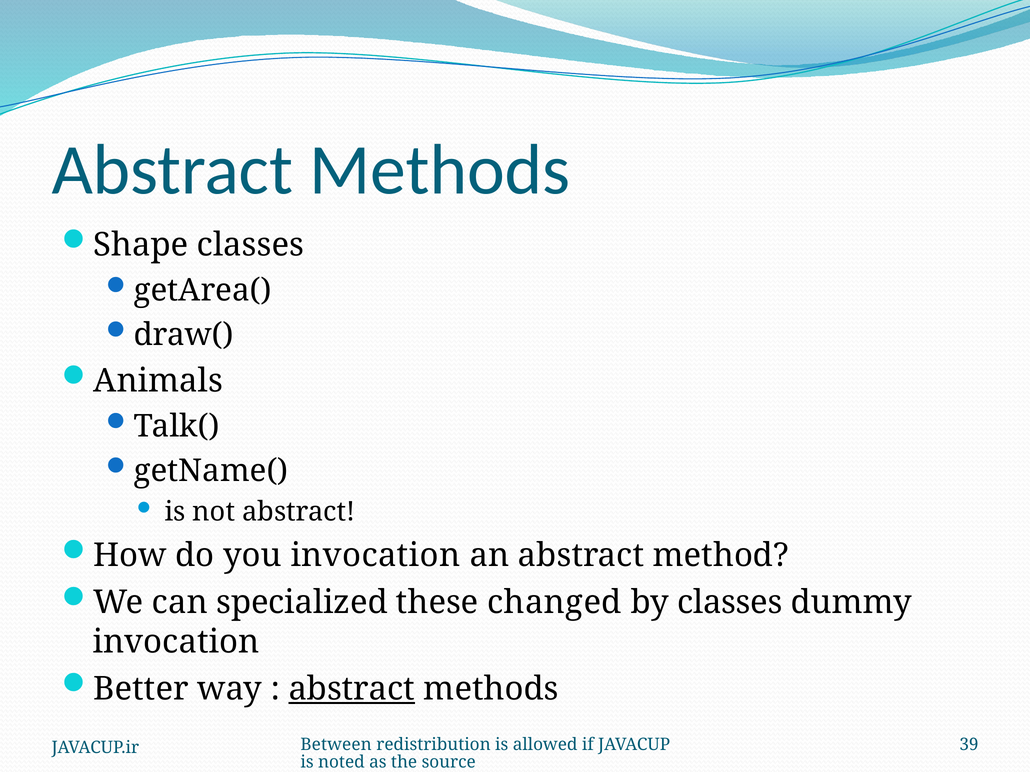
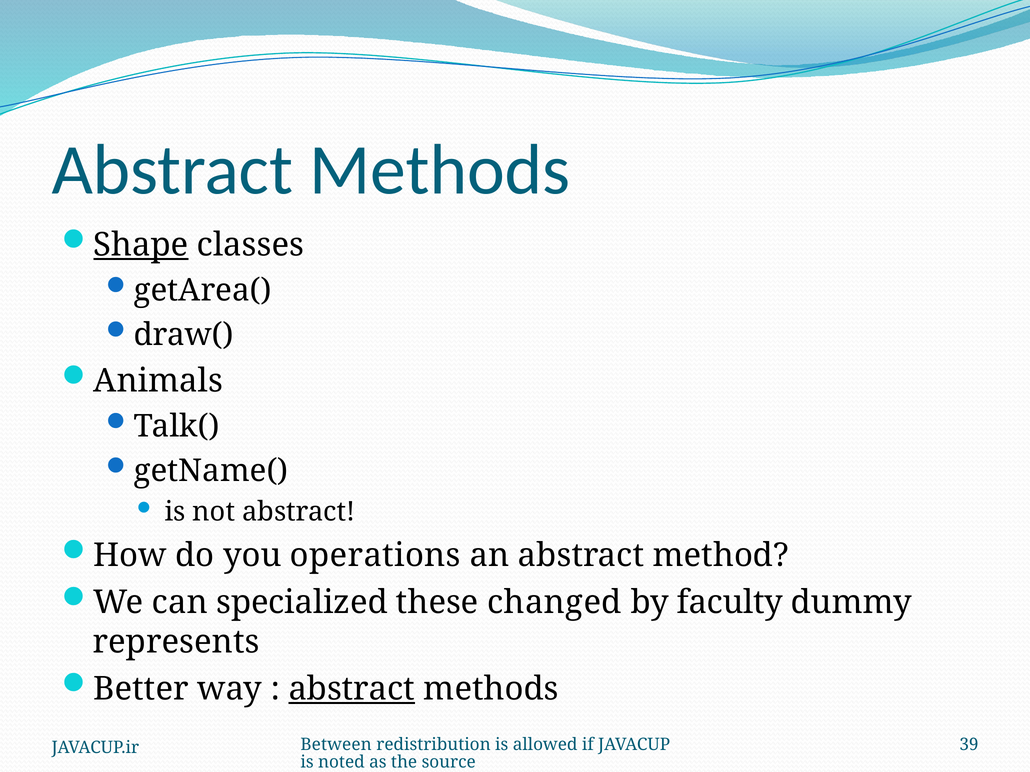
Shape underline: none -> present (141, 245)
you invocation: invocation -> operations (375, 556)
by classes: classes -> faculty (730, 603)
invocation: invocation -> represents (176, 642)
